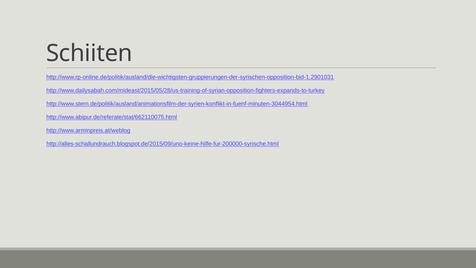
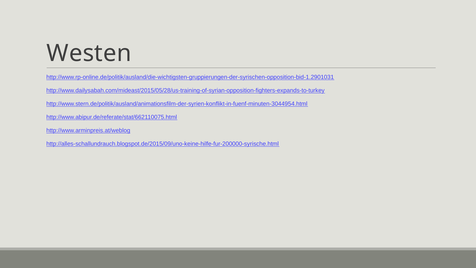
Schiiten: Schiiten -> Westen (89, 53)
